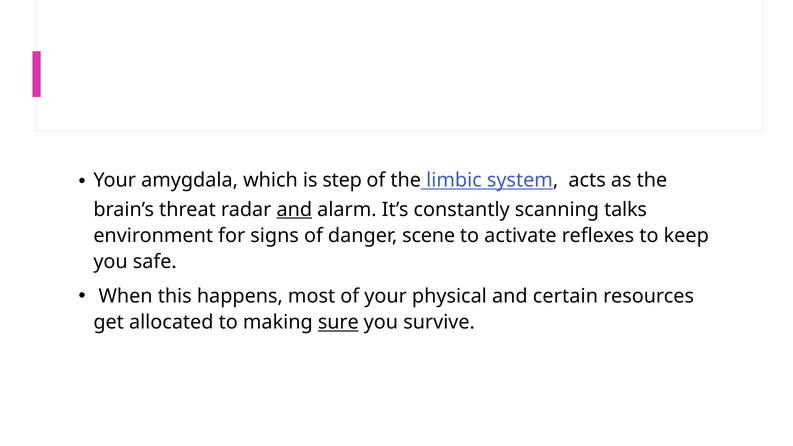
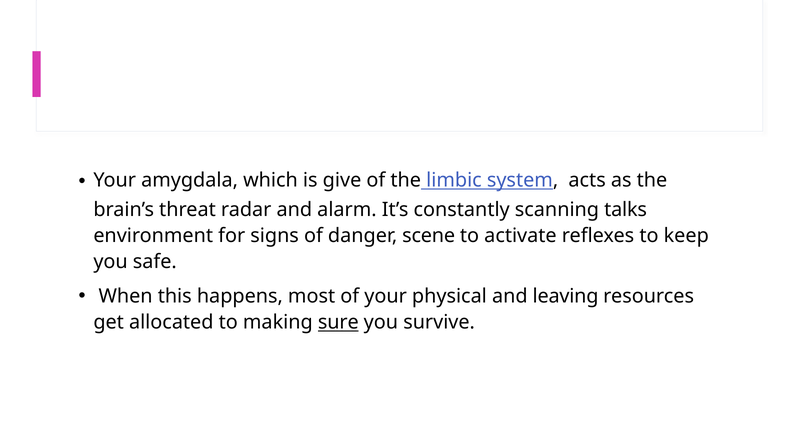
step: step -> give (342, 180)
and underline: present -> none (294, 210)
certain: certain -> leaving (566, 296)
